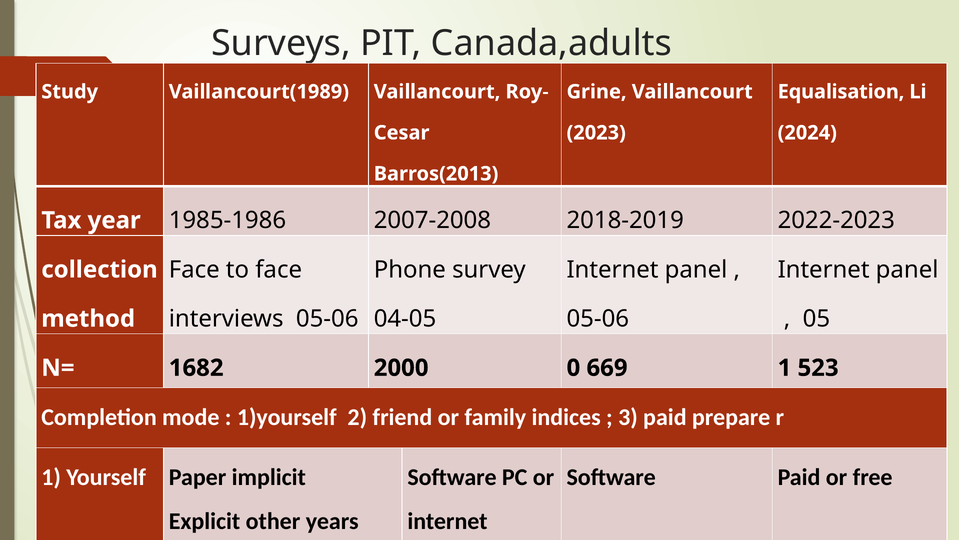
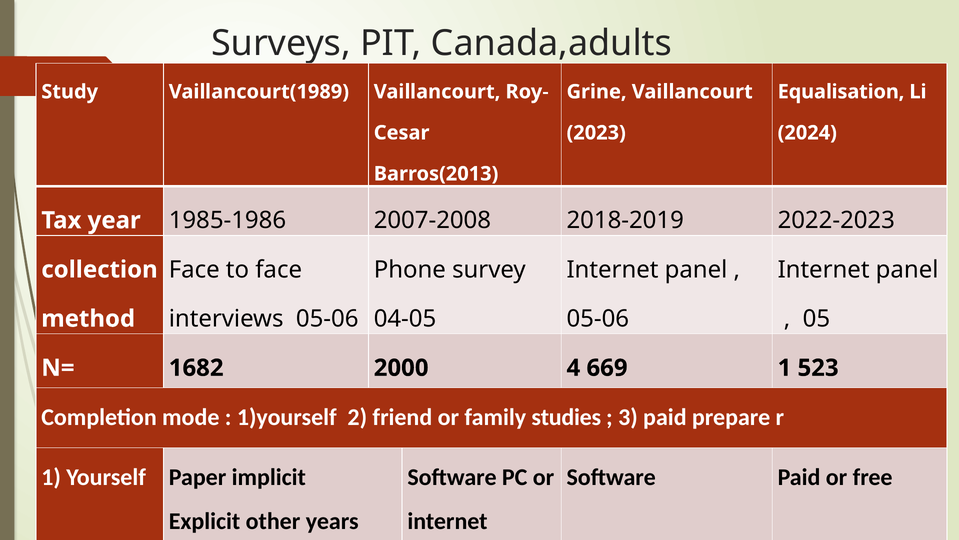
0: 0 -> 4 (573, 368)
indices: indices -> studies (566, 417)
